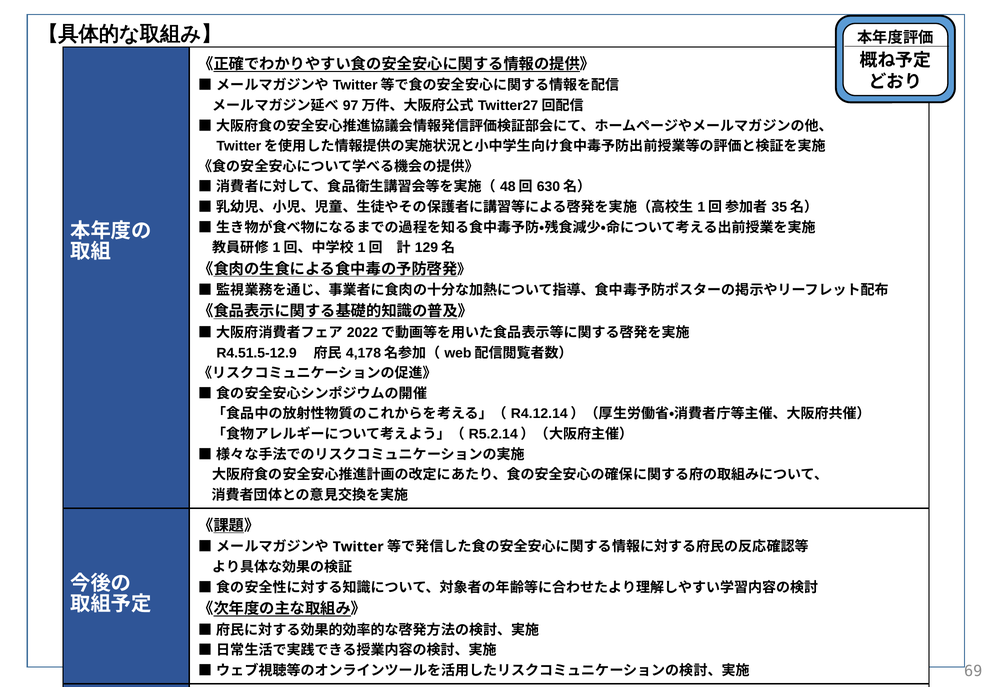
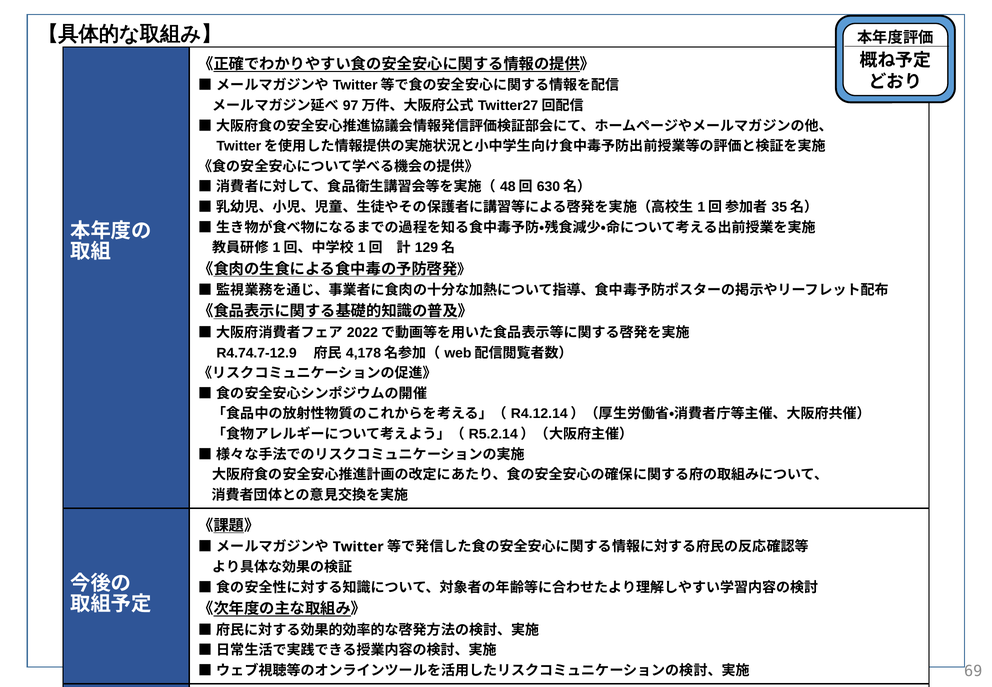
R4.51.5-12.9: R4.51.5-12.9 -> R4.74.7-12.9 (257, 353)
